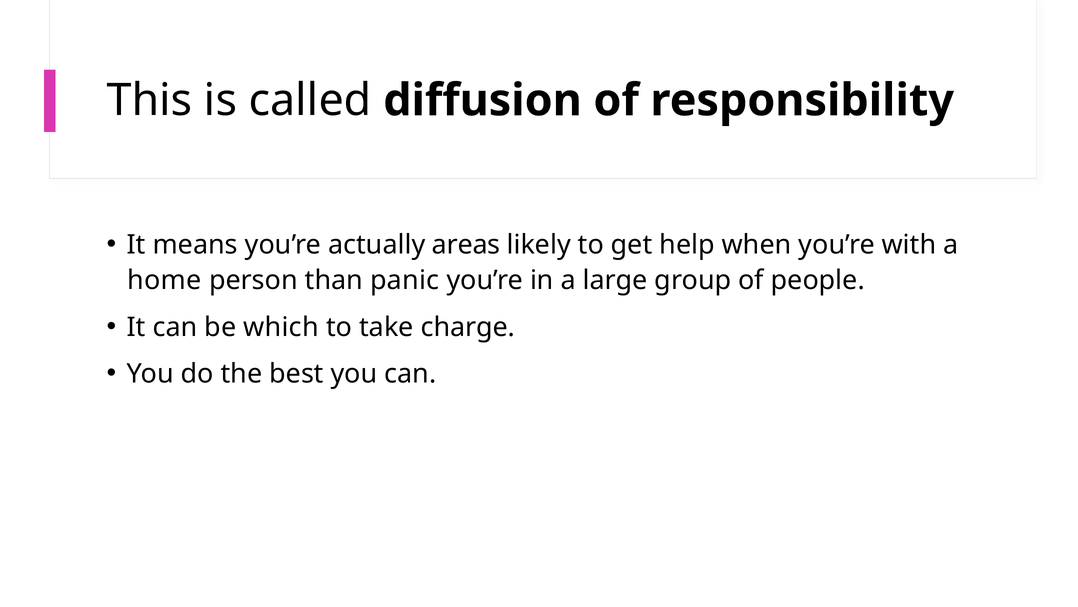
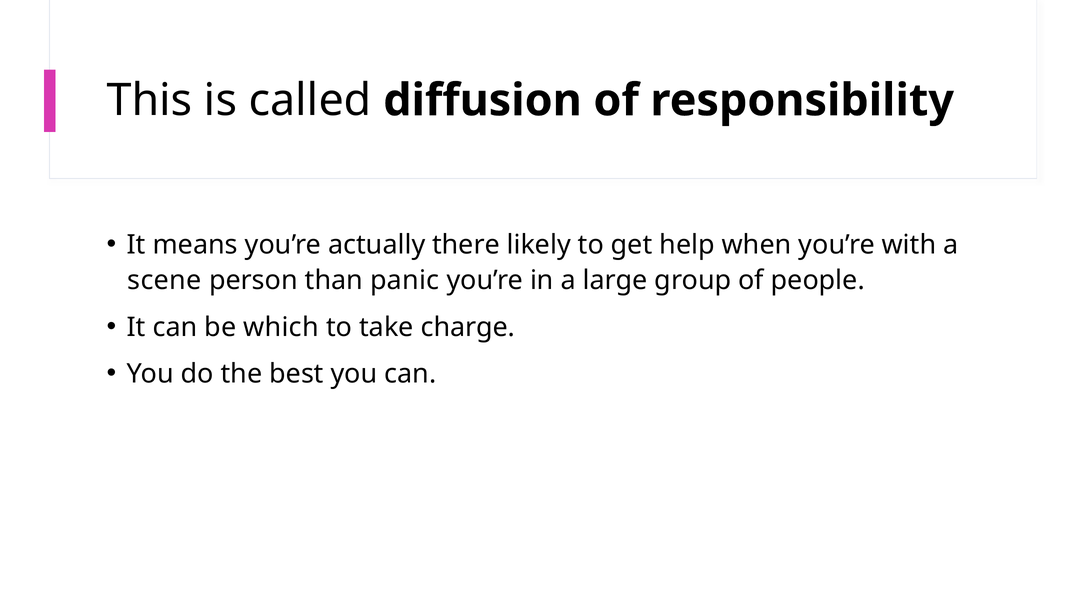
areas: areas -> there (466, 244)
home: home -> scene (164, 280)
